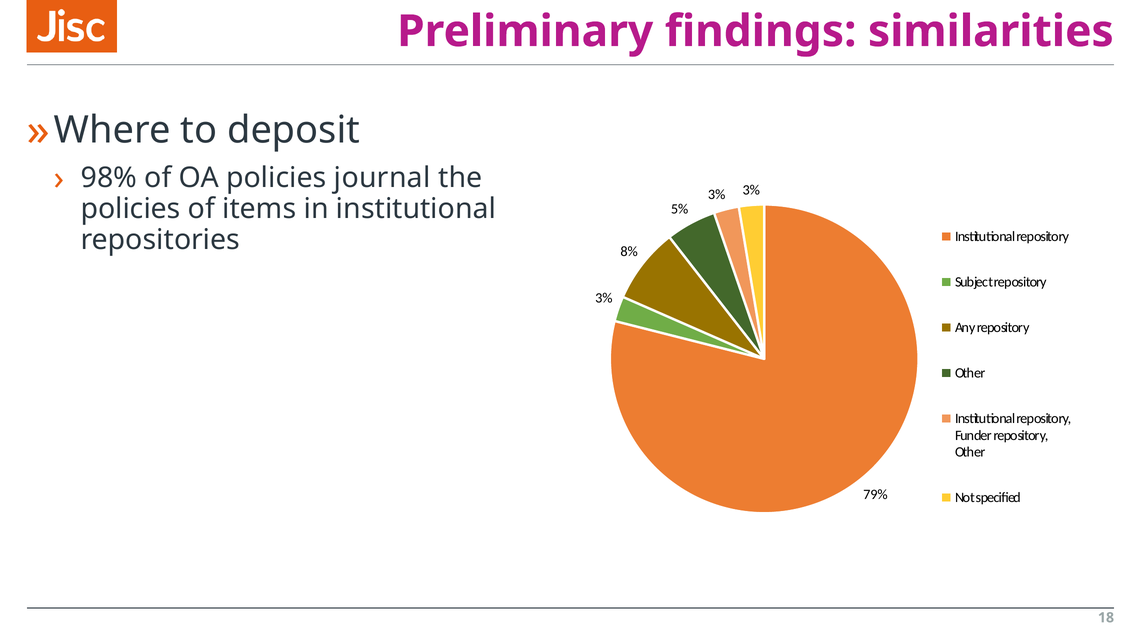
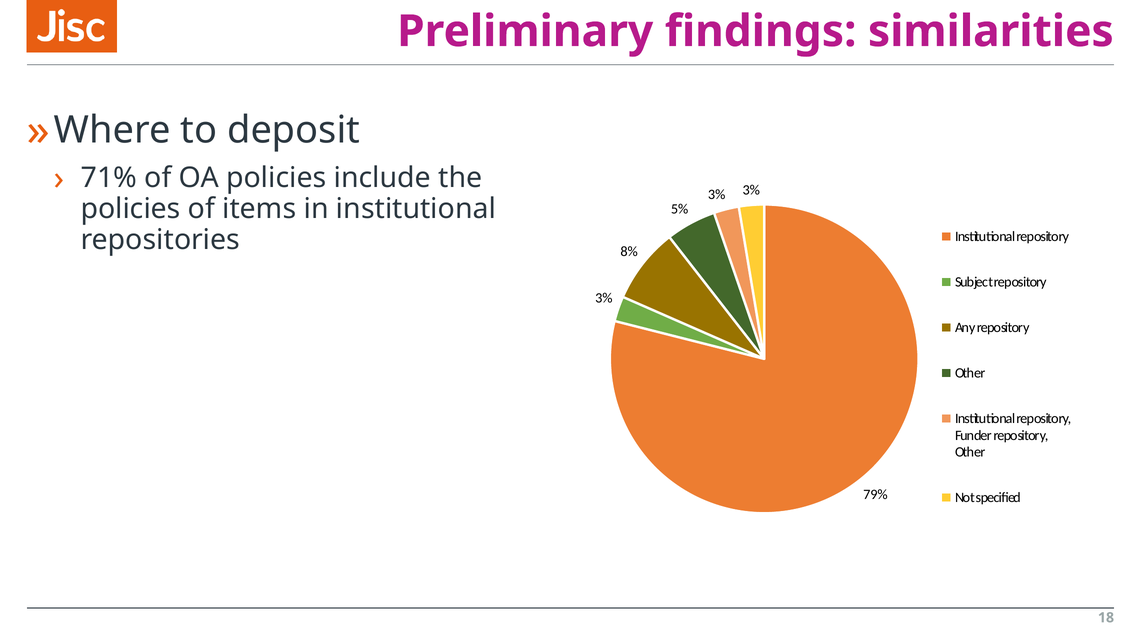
98%: 98% -> 71% (109, 178)
journal: journal -> include (382, 178)
